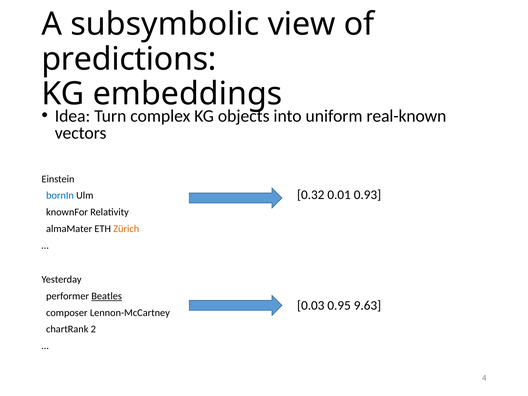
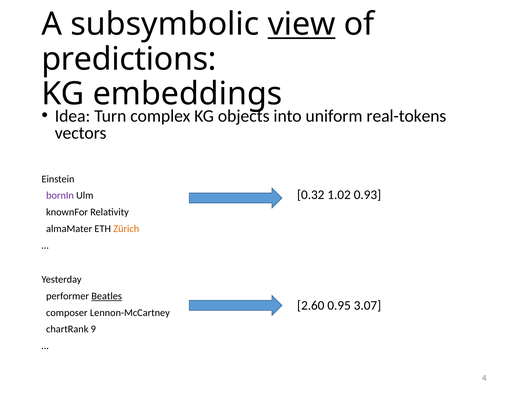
view underline: none -> present (302, 24)
real-known: real-known -> real-tokens (406, 116)
0.01: 0.01 -> 1.02 (339, 195)
bornIn colour: blue -> purple (60, 196)
0.03: 0.03 -> 2.60 (311, 306)
9.63: 9.63 -> 3.07 (367, 306)
2: 2 -> 9 (93, 329)
